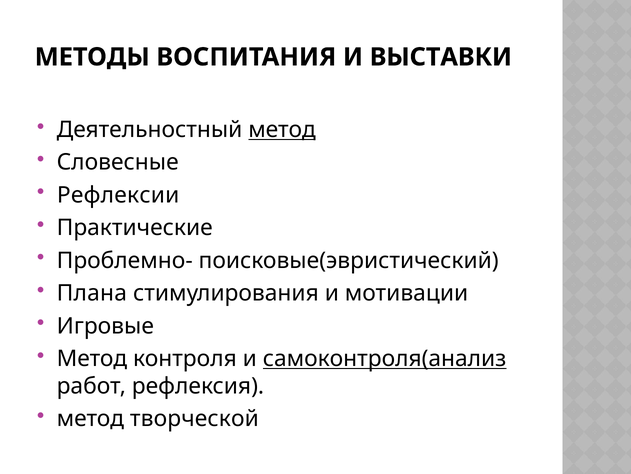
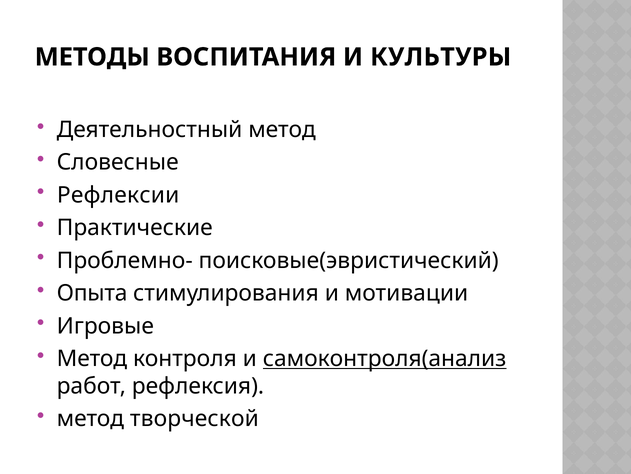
ВЫСТАВКИ: ВЫСТАВКИ -> КУЛЬТУРЫ (441, 57)
метод underline: present -> none (282, 129)
Плана: Плана -> Опыта (92, 293)
